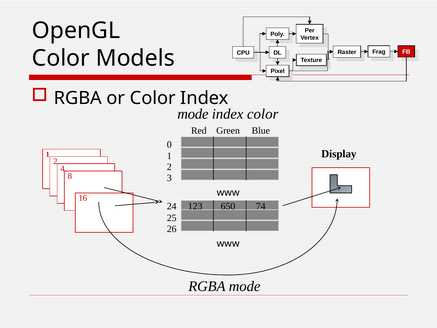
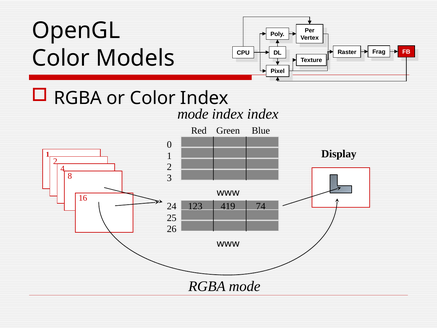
index color: color -> index (263, 114)
650: 650 -> 419 (228, 206)
